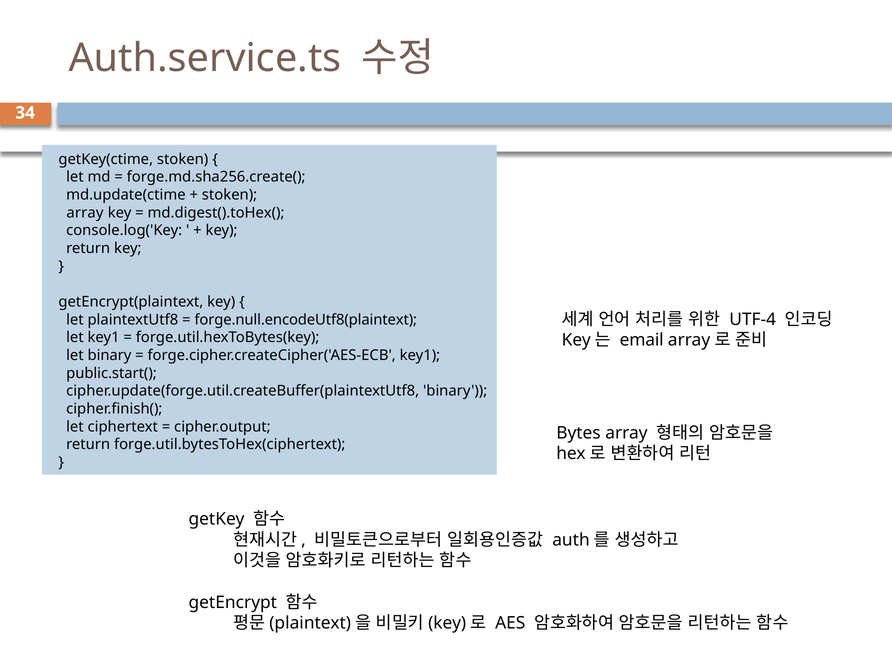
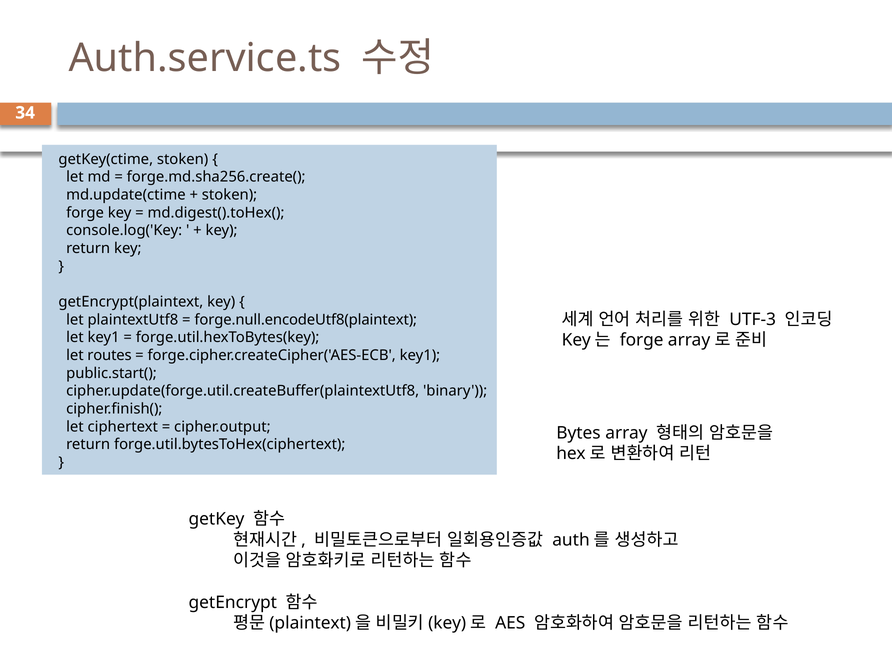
array: array -> forge (85, 213)
UTF-4: UTF-4 -> UTF-3 (753, 319)
email: email -> forge (642, 340)
let binary: binary -> routes (109, 355)
